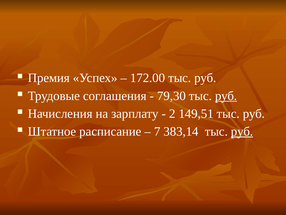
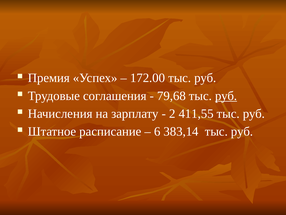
79,30: 79,30 -> 79,68 (171, 96)
149,51: 149,51 -> 411,55 (196, 113)
7: 7 -> 6 (157, 131)
руб underline: present -> none (242, 131)
